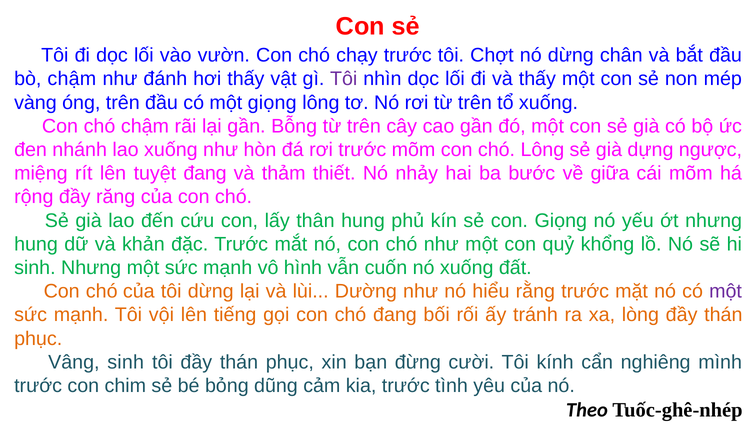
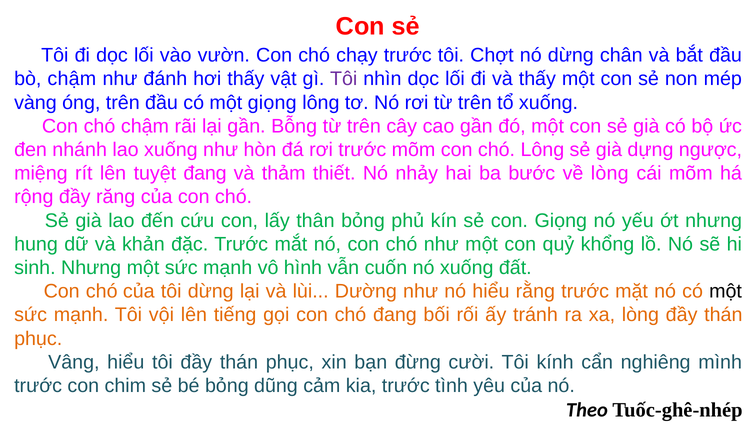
về giữa: giữa -> lòng (610, 173)
thân hung: hung -> bỏng (363, 221)
một colour: purple -> black (726, 292)
Vâng sinh: sinh -> hiểu (126, 362)
